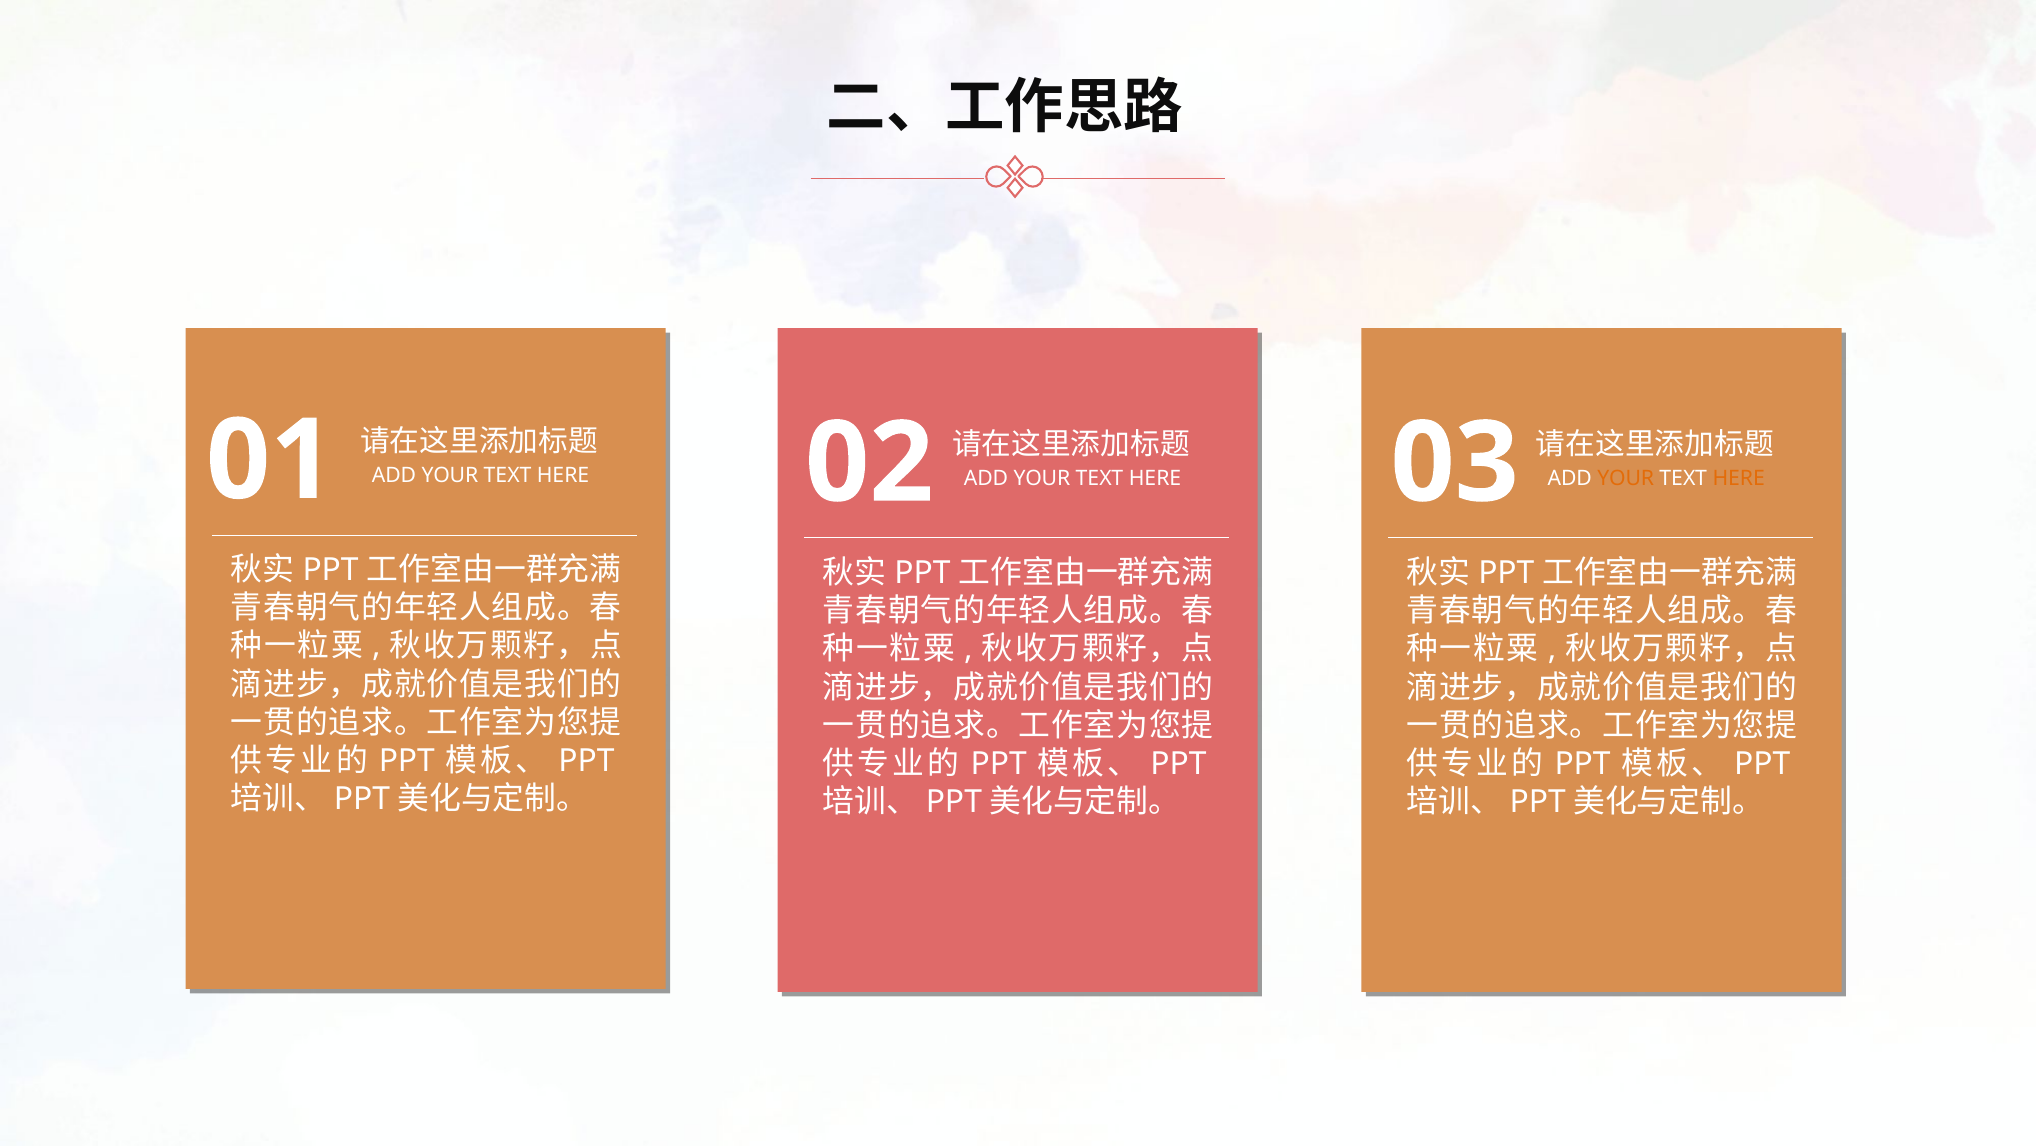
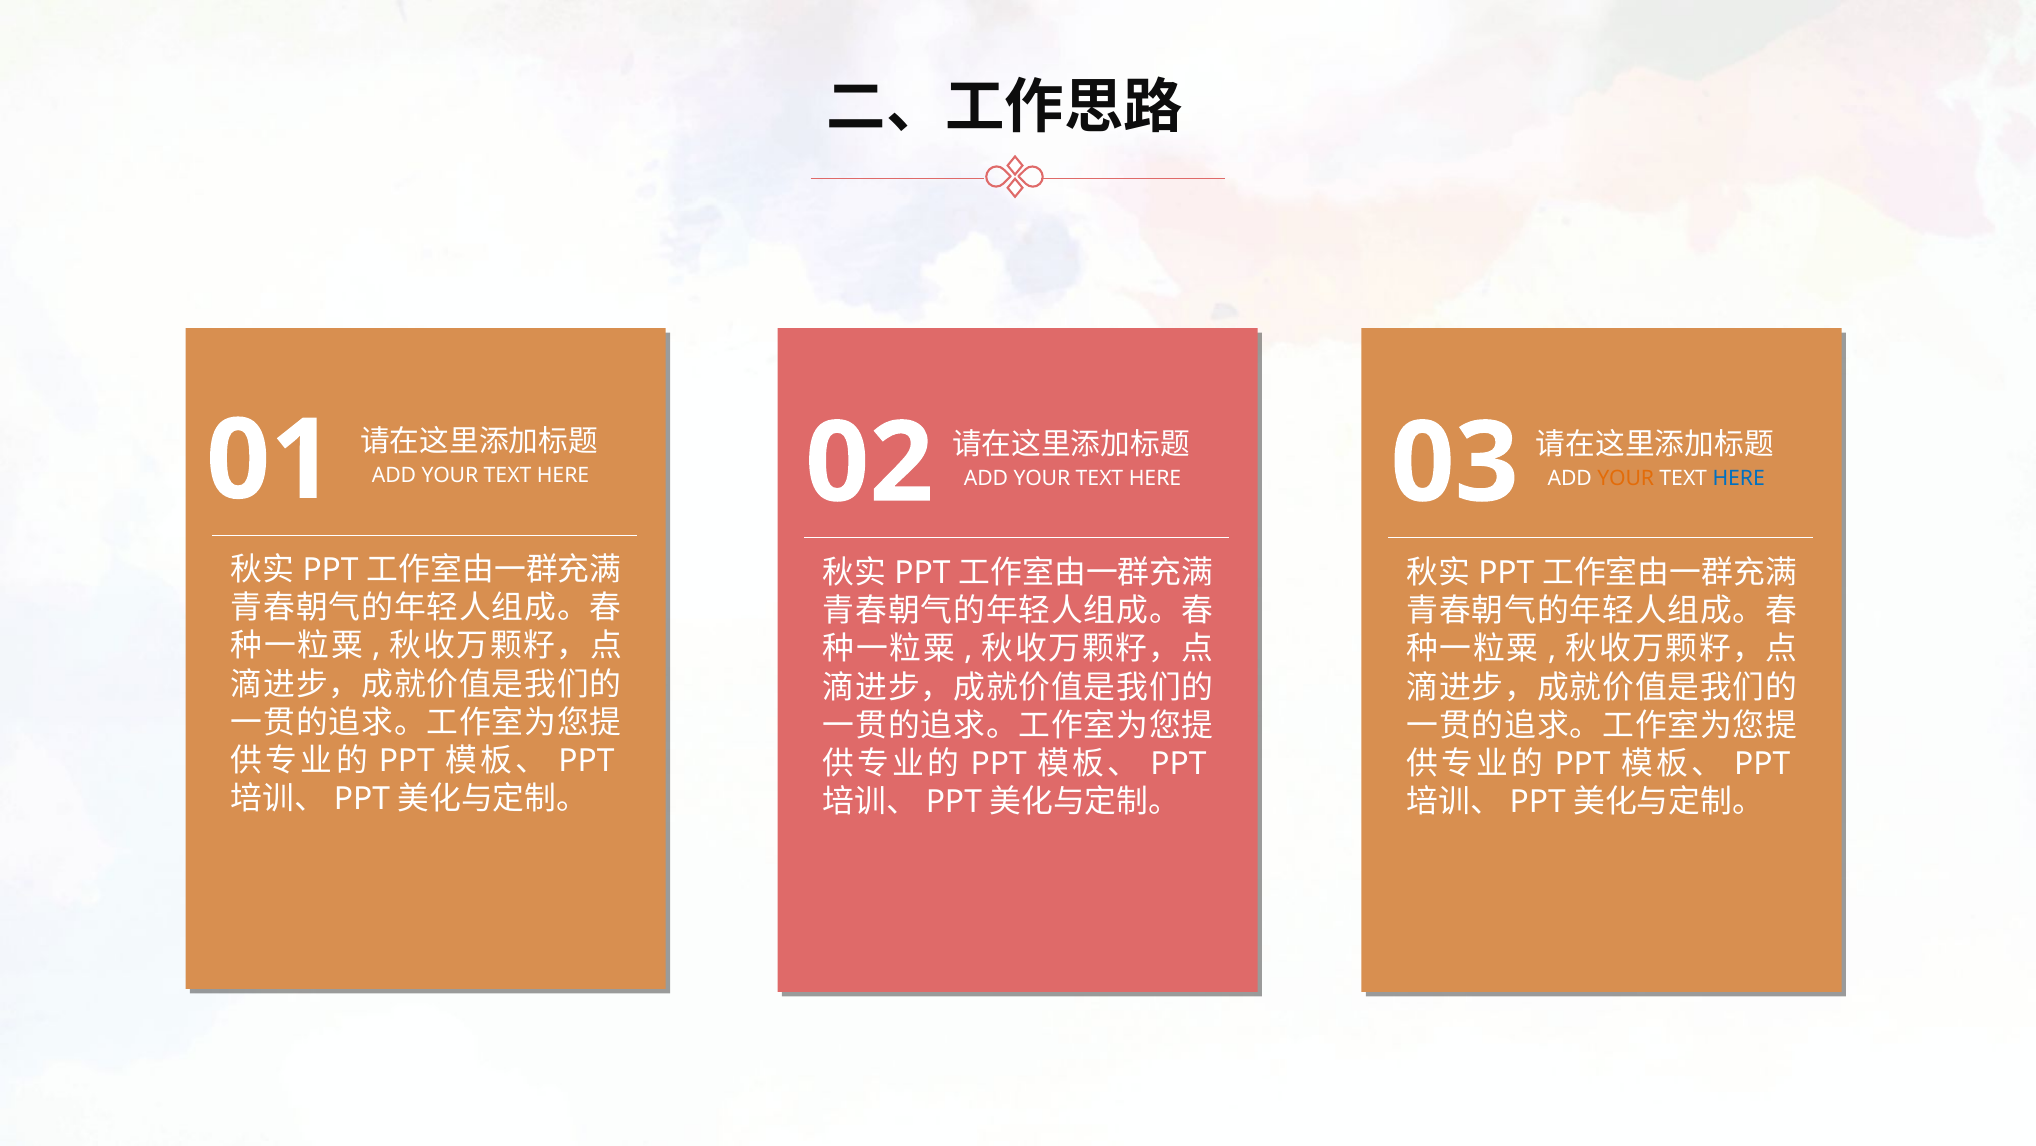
HERE colour: orange -> blue (1739, 478)
